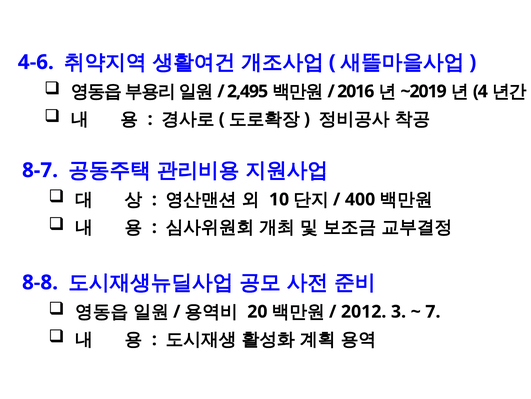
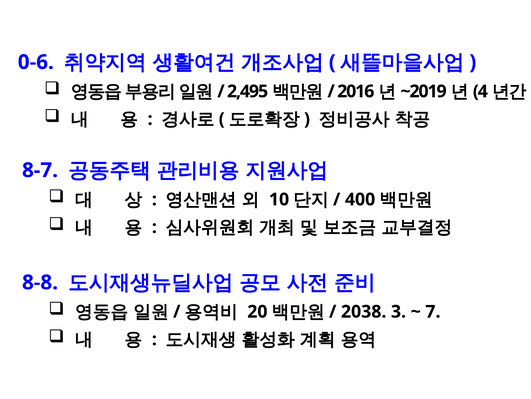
4-6: 4-6 -> 0-6 (36, 62)
2012: 2012 -> 2038 (364, 311)
